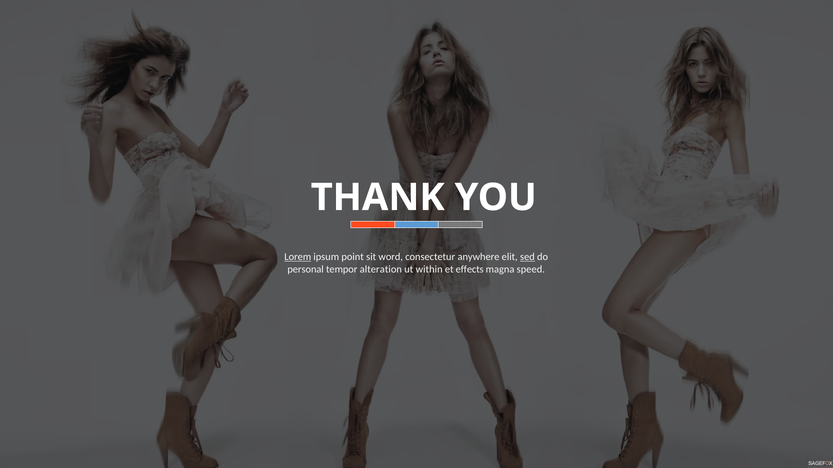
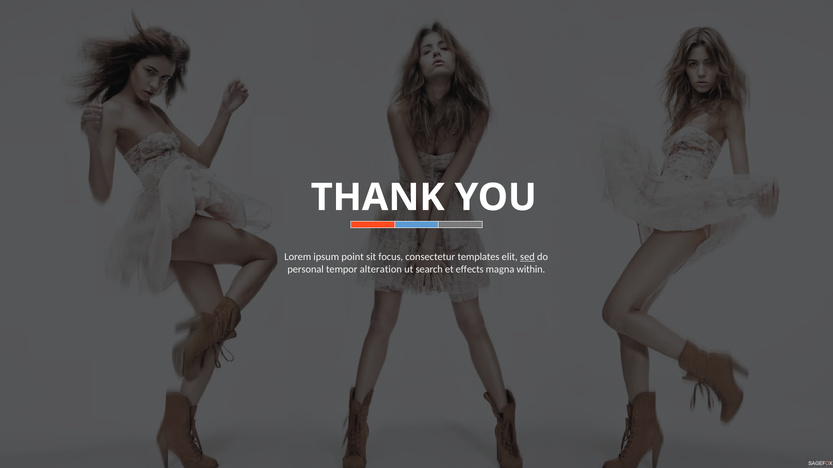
Lorem underline: present -> none (298, 257)
word: word -> focus (391, 257)
anywhere: anywhere -> templates (479, 257)
within: within -> search (429, 270)
speed: speed -> within (531, 270)
